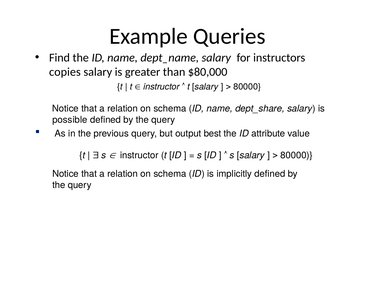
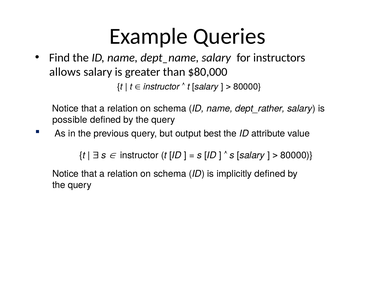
copies: copies -> allows (65, 72)
dept_share: dept_share -> dept_rather (260, 109)
